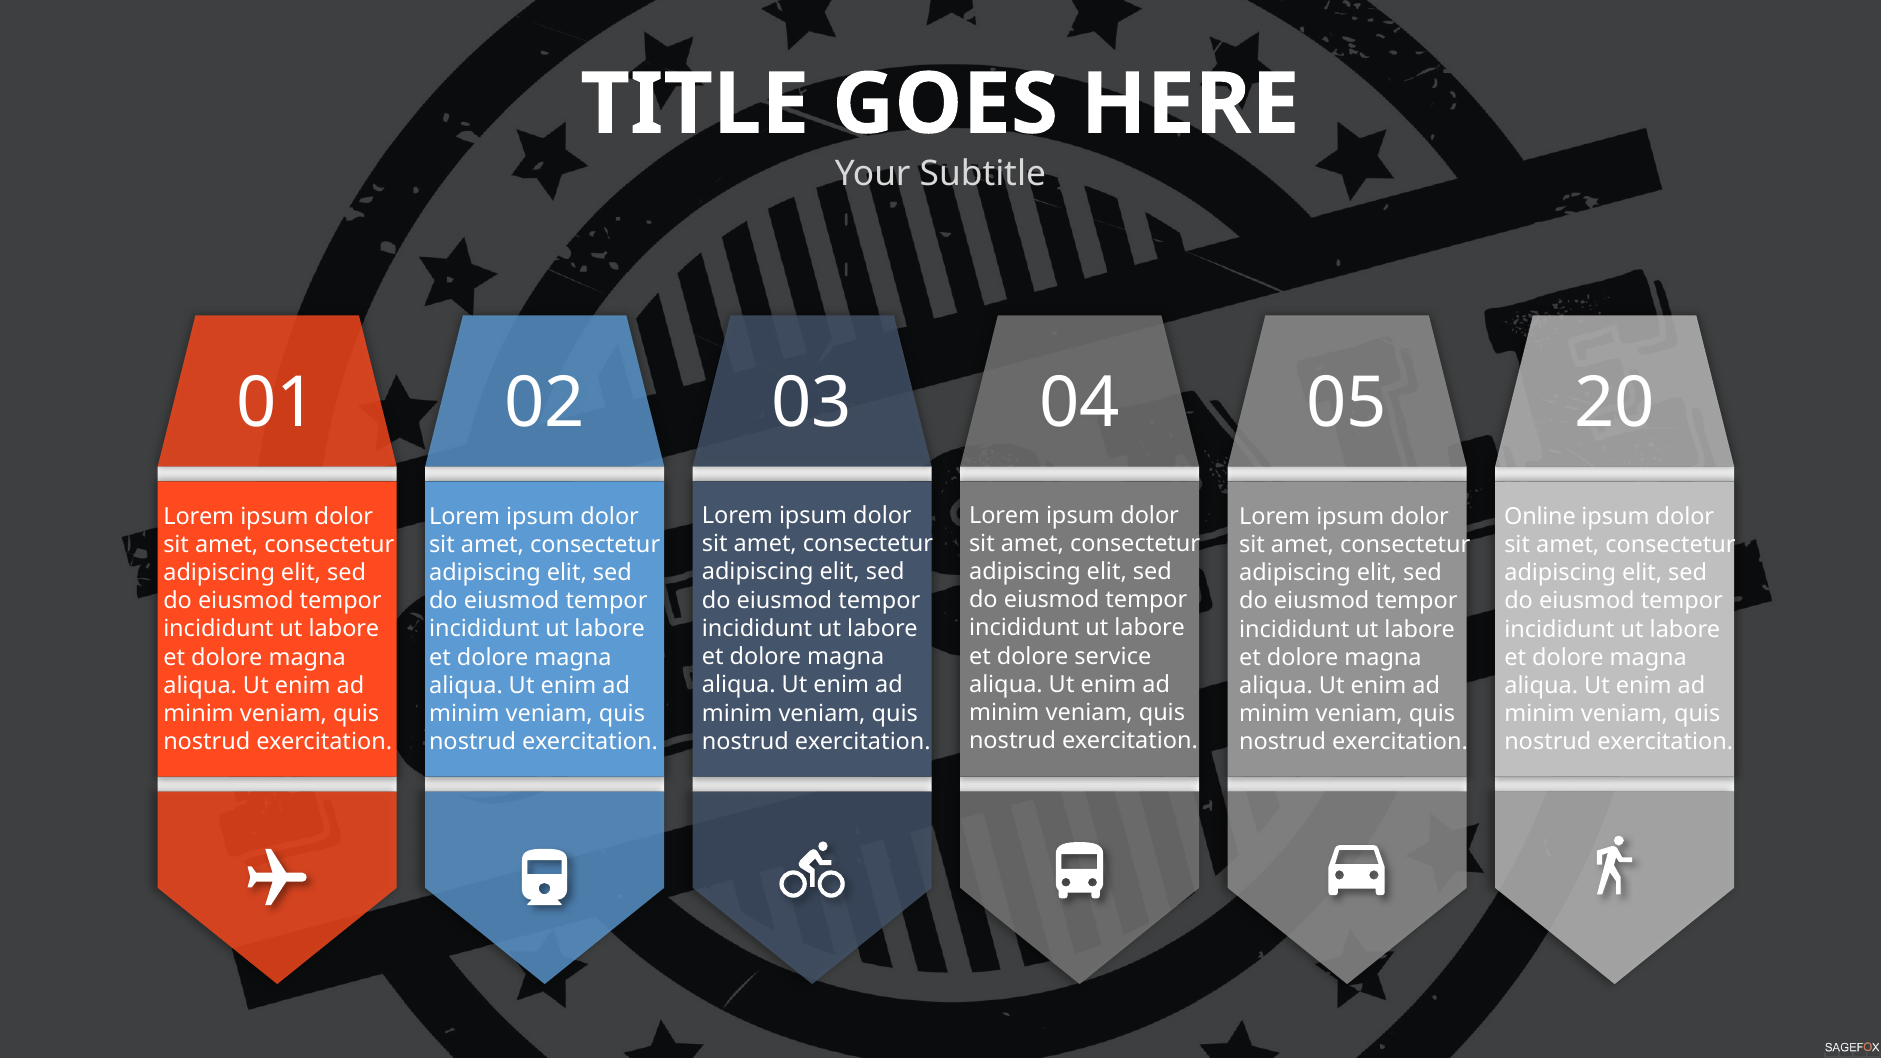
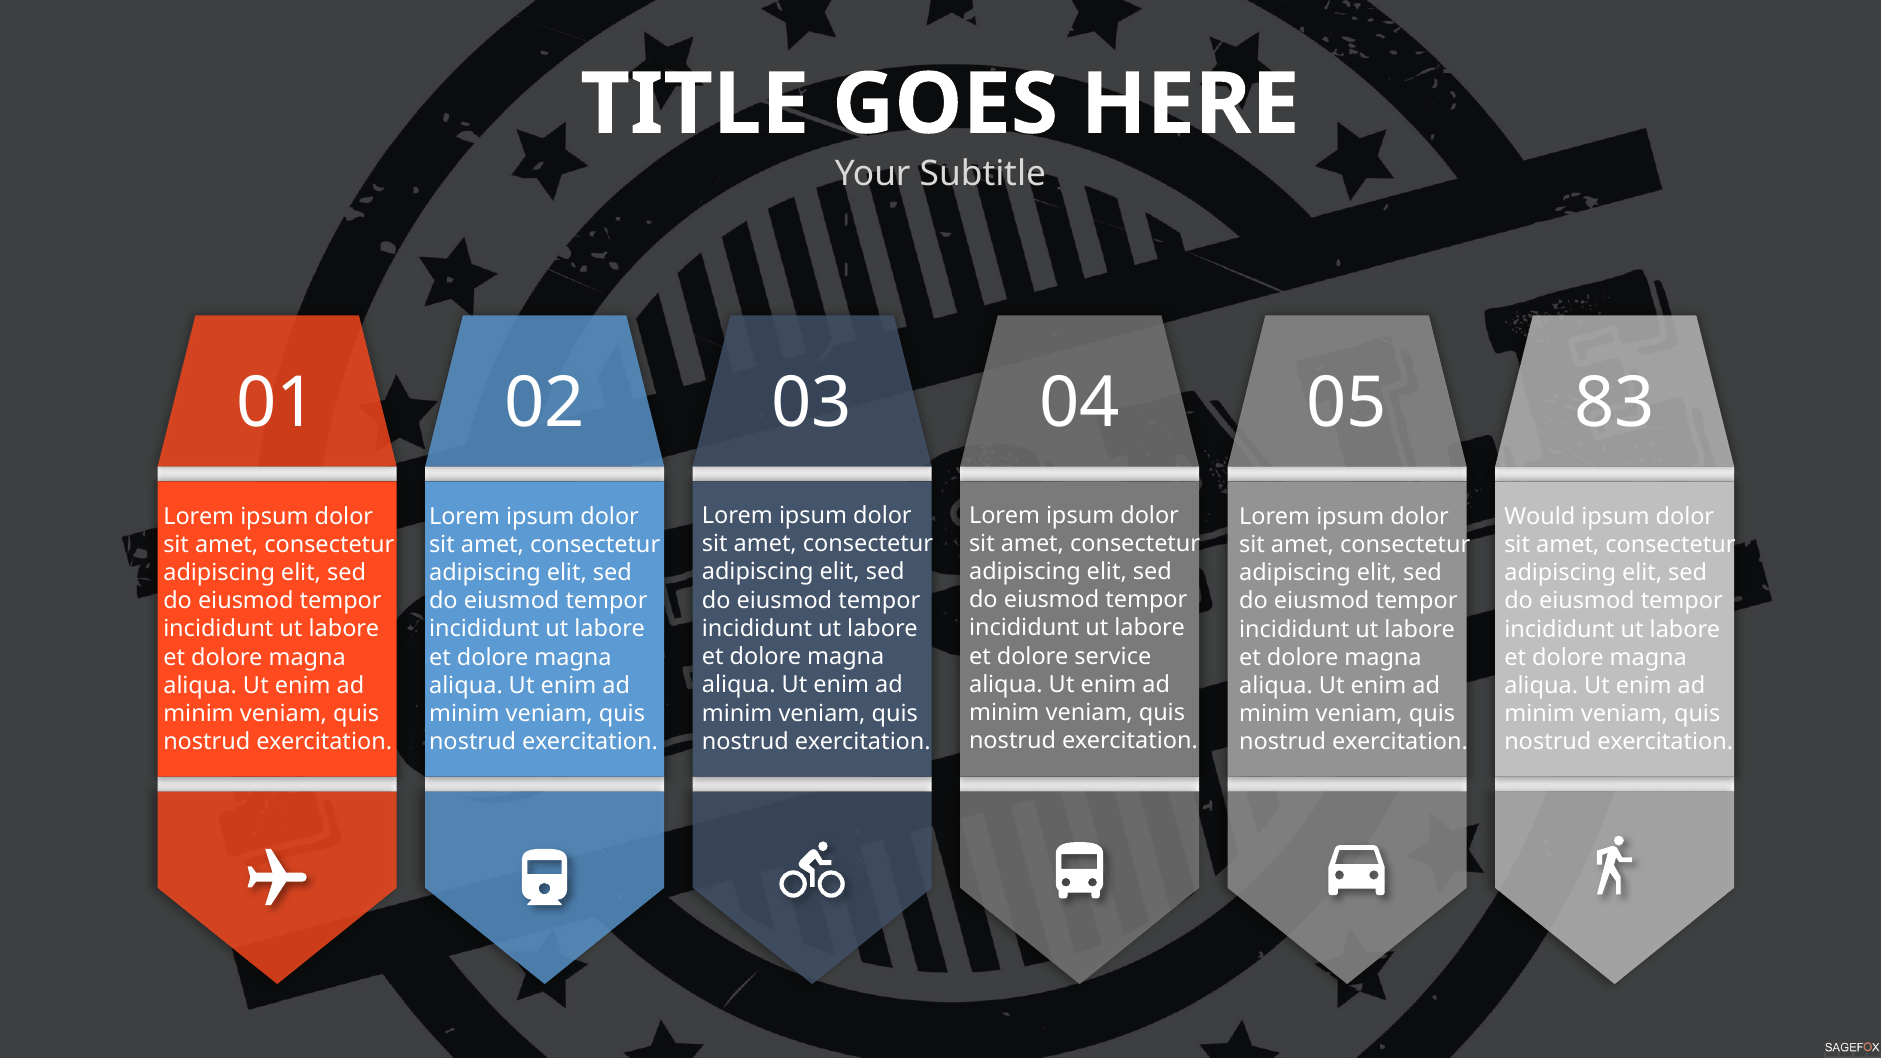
20: 20 -> 83 (1615, 404)
Online: Online -> Would (1540, 516)
